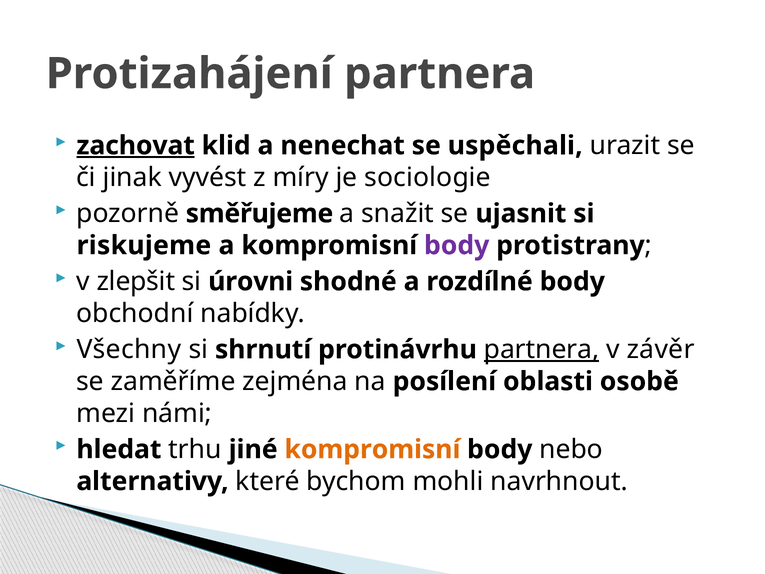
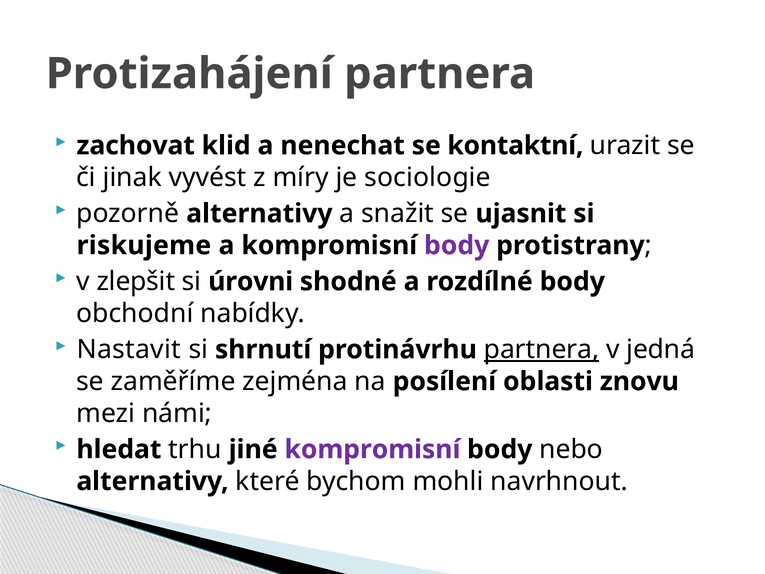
zachovat underline: present -> none (136, 145)
uspěchali: uspěchali -> kontaktní (515, 145)
pozorně směřujeme: směřujeme -> alternativy (259, 213)
Všechny: Všechny -> Nastavit (129, 349)
závěr: závěr -> jedná (661, 349)
osobě: osobě -> znovu (639, 381)
kompromisní colour: orange -> purple (372, 449)
